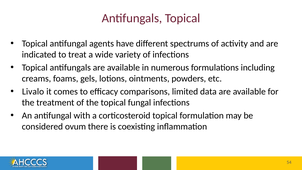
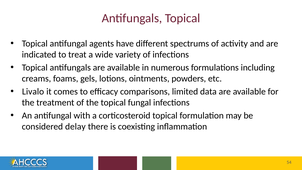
ovum: ovum -> delay (75, 127)
